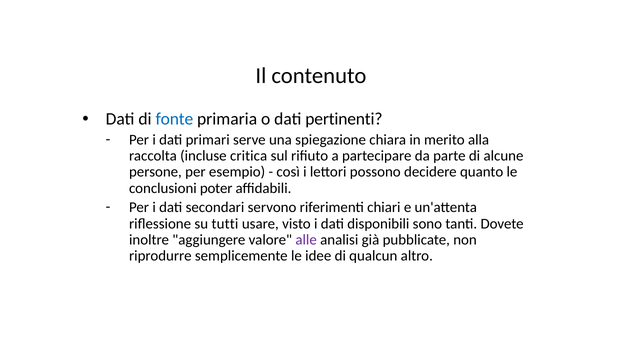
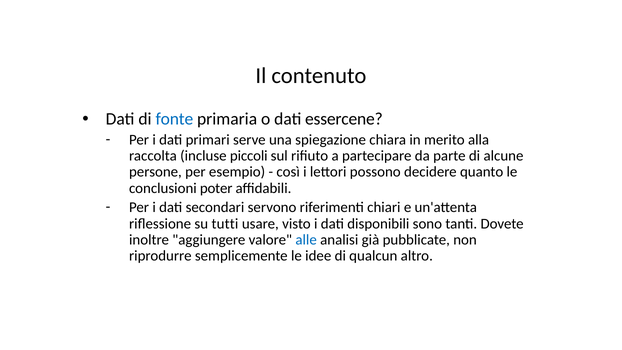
pertinenti: pertinenti -> essercene (344, 119)
critica: critica -> piccoli (249, 156)
alle colour: purple -> blue (306, 240)
